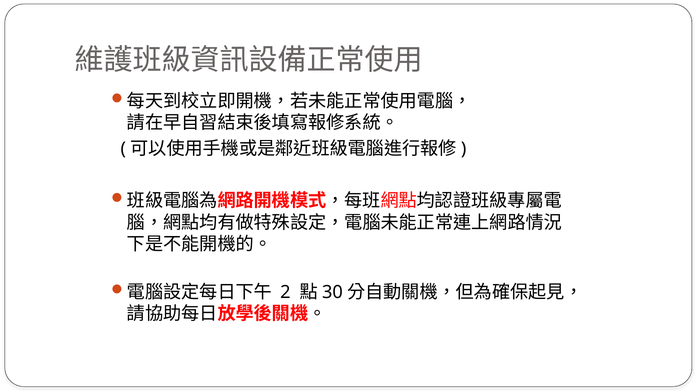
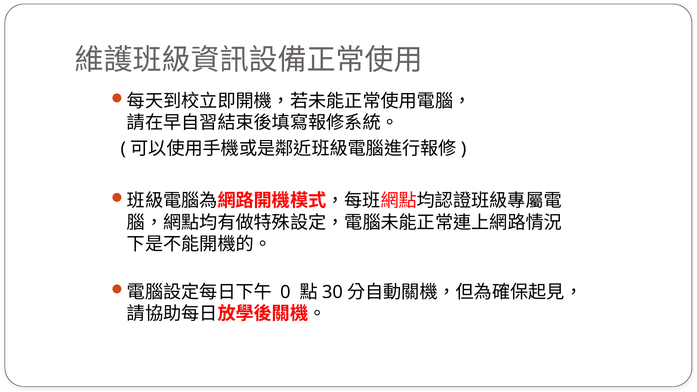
2: 2 -> 0 (285, 292)
